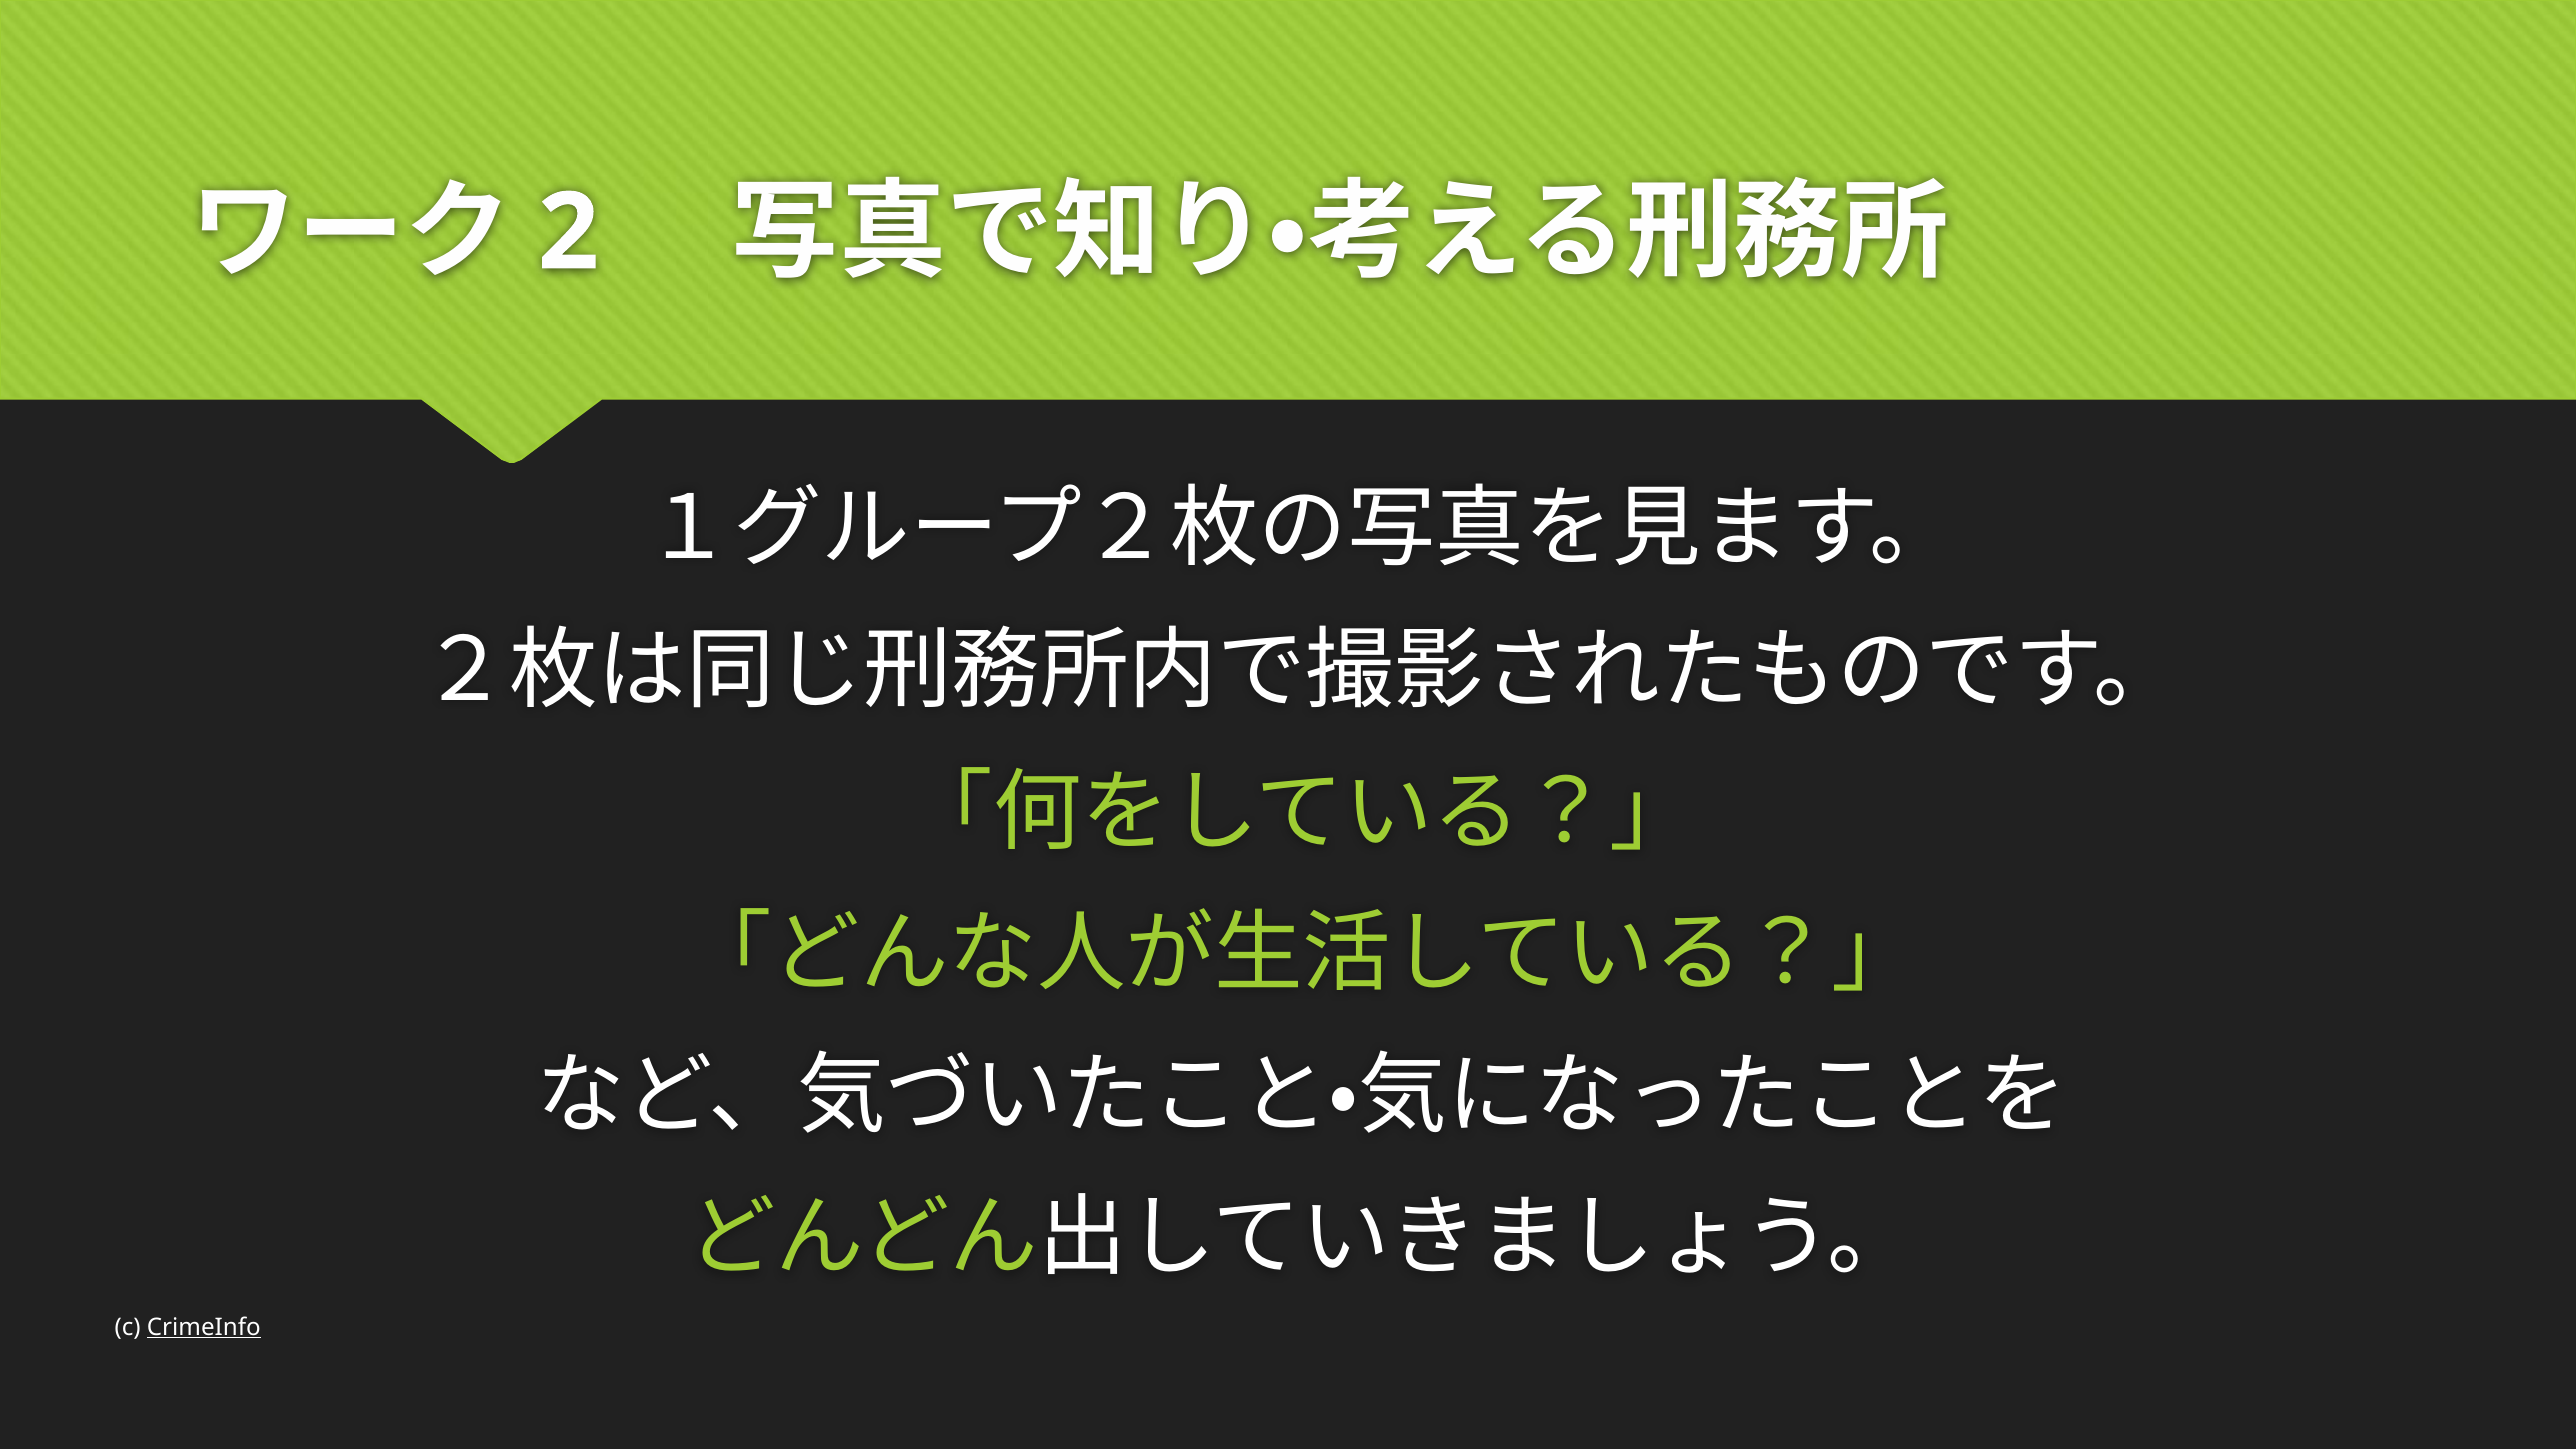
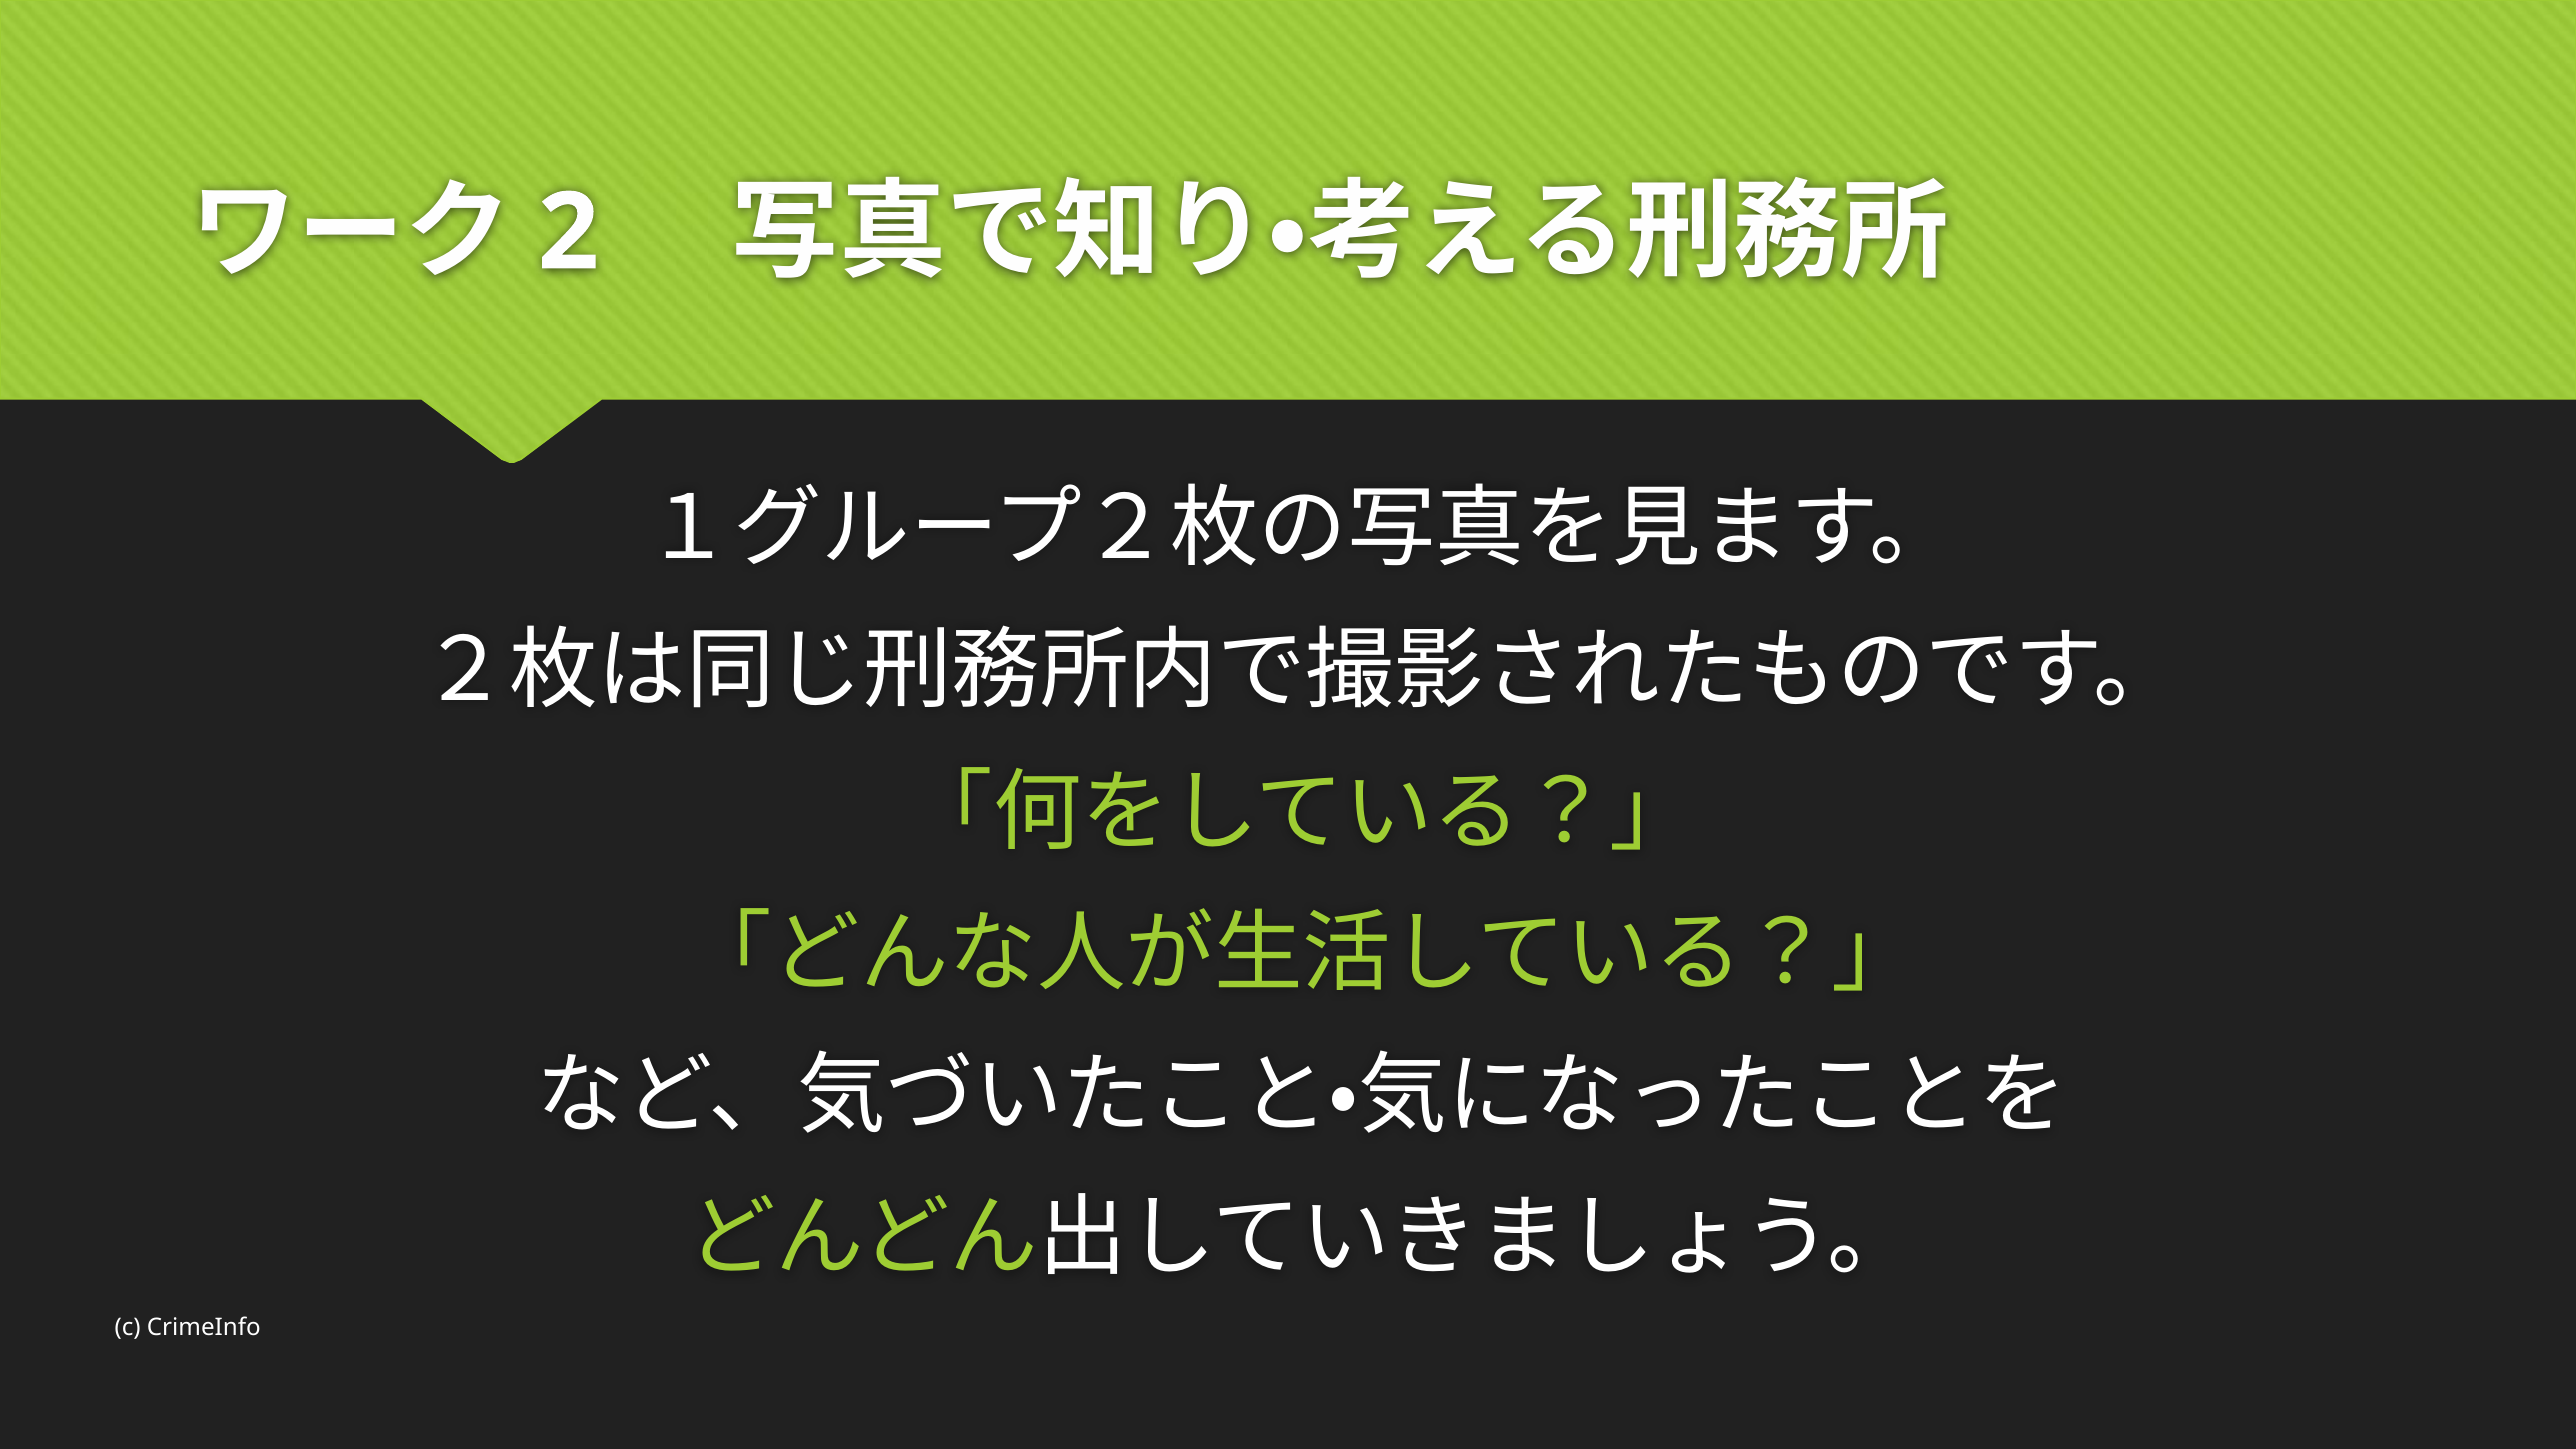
CrimeInfo underline: present -> none (204, 1327)
